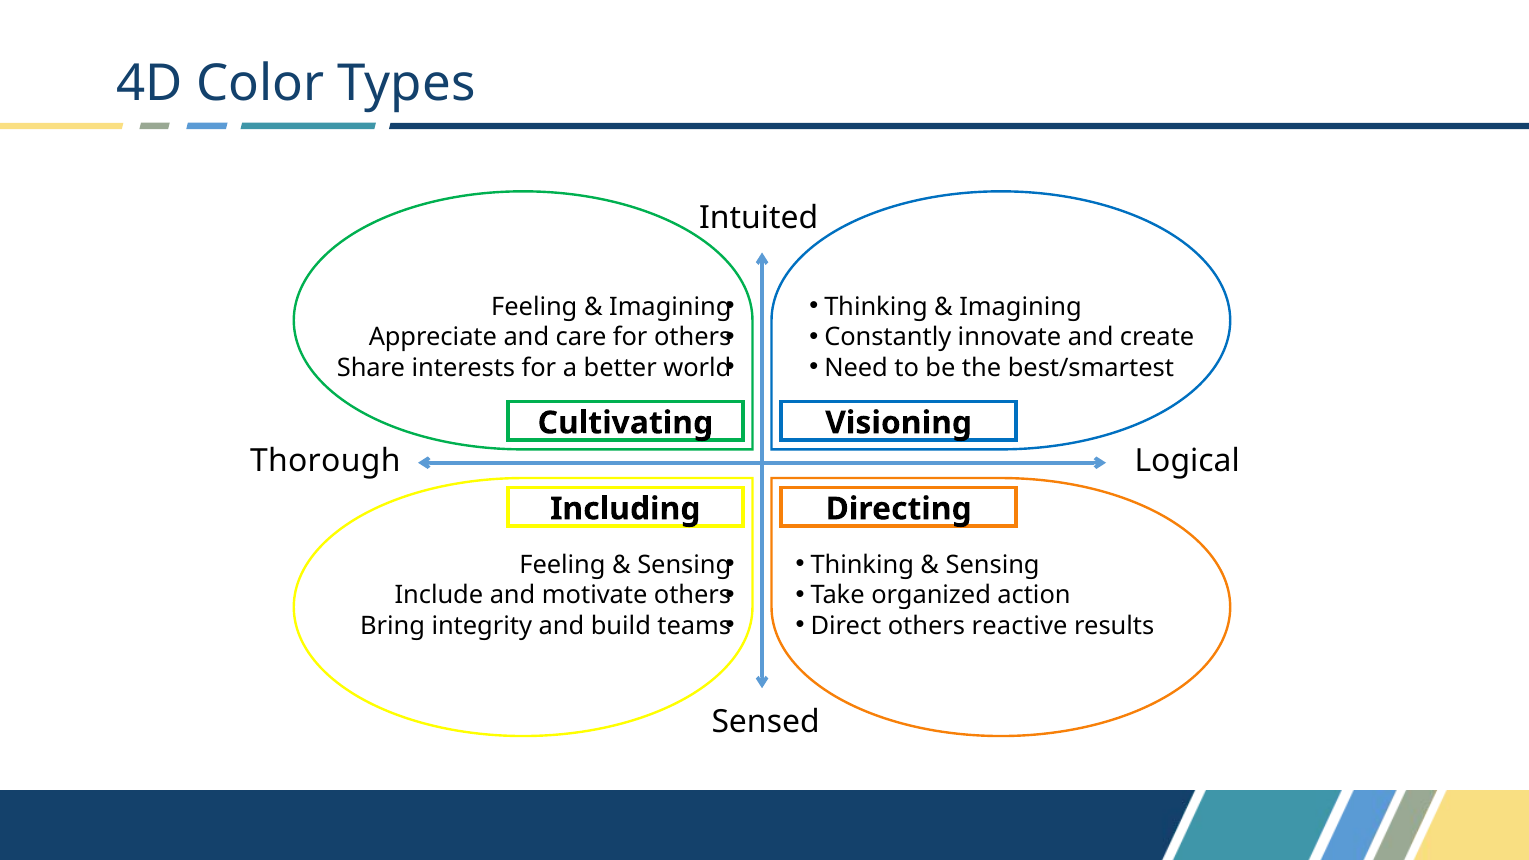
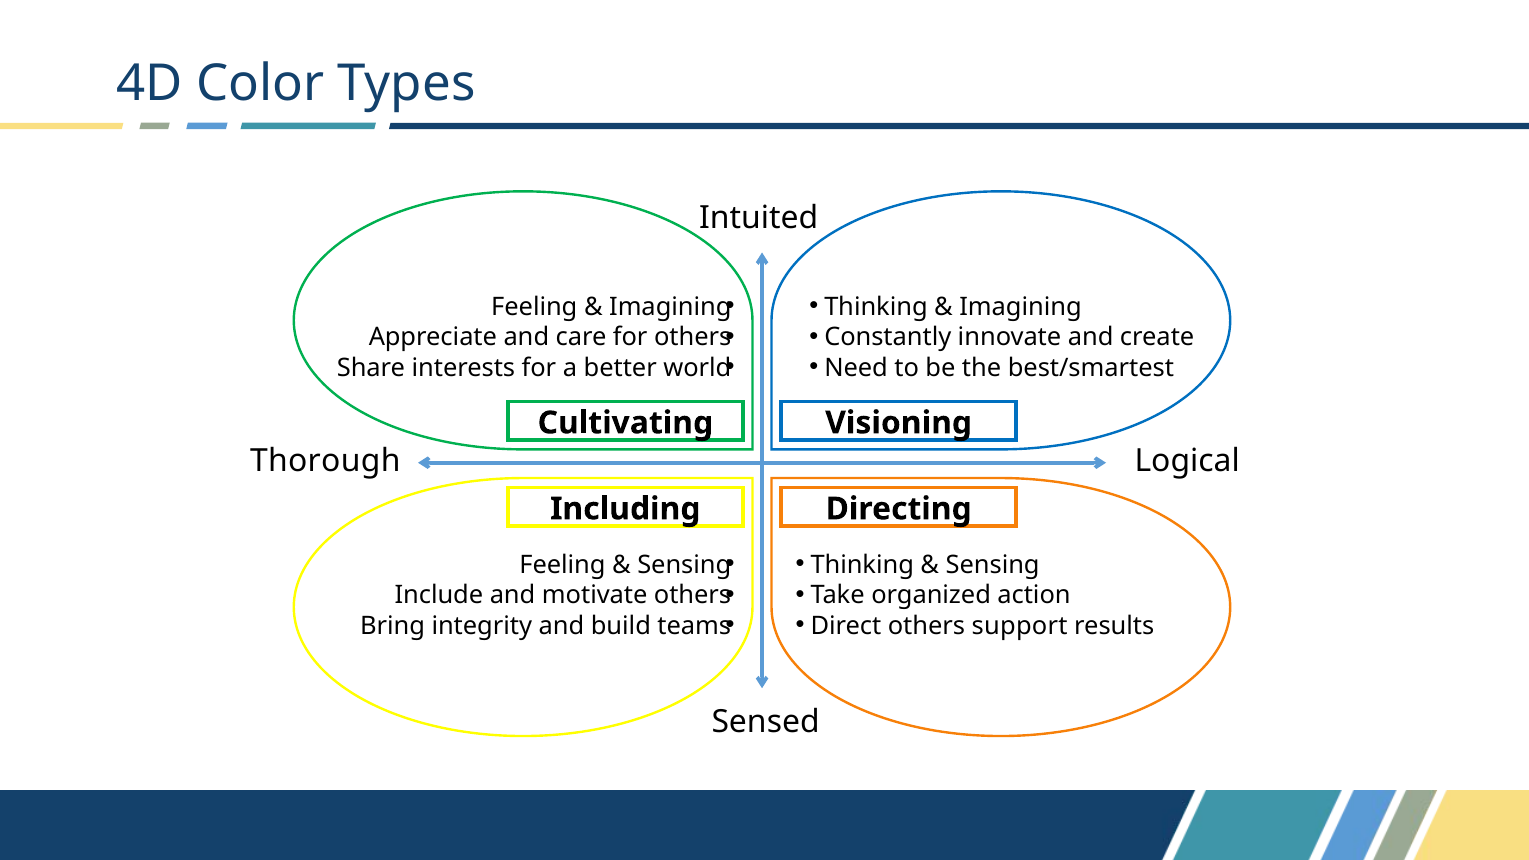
reactive: reactive -> support (1020, 626)
